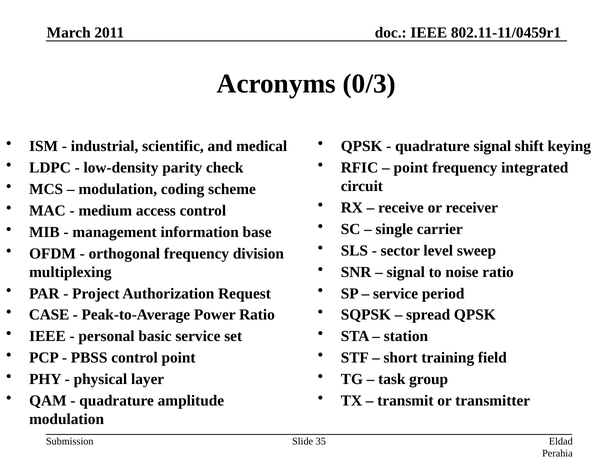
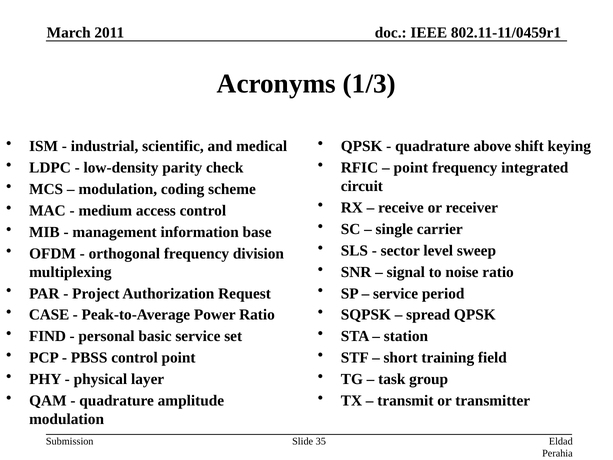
0/3: 0/3 -> 1/3 (369, 84)
quadrature signal: signal -> above (492, 146)
IEEE: IEEE -> FIND (48, 336)
